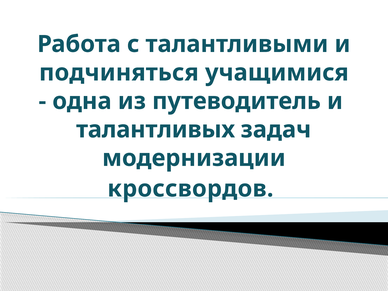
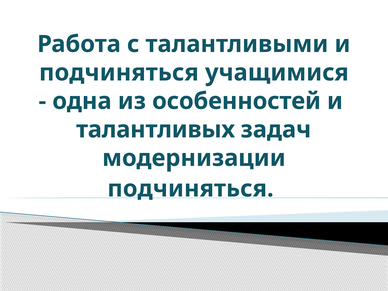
путеводитель: путеводитель -> особенностей (237, 101)
кроссвордов: кроссвордов -> подчиняться (191, 189)
